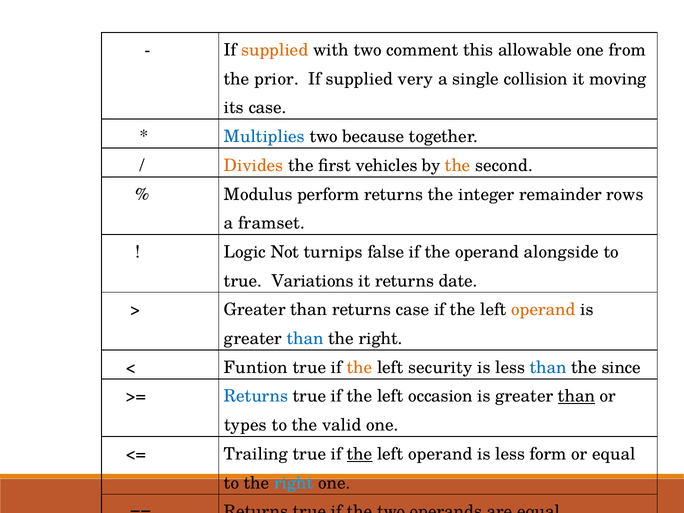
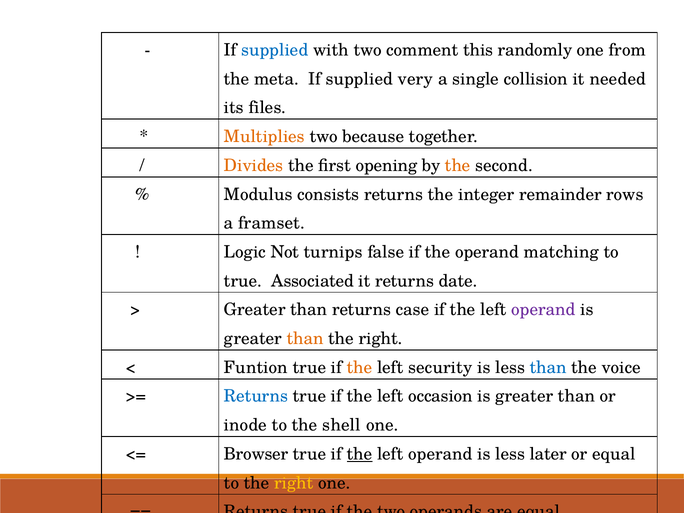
supplied colour: orange -> blue (275, 50)
allowable: allowable -> randomly (535, 50)
prior: prior -> meta (277, 79)
moving: moving -> needed (618, 79)
its case: case -> files (267, 108)
Multiplies colour: blue -> orange (264, 137)
vehicles: vehicles -> opening (386, 165)
perform: perform -> consists (328, 194)
alongside: alongside -> matching (561, 252)
Variations: Variations -> Associated (313, 281)
operand colour: orange -> purple (543, 310)
than colour: blue -> orange (305, 339)
since: since -> voice (621, 367)
than underline: present -> none (576, 396)
types: types -> inode (245, 425)
valid: valid -> shell (342, 425)
Trailing: Trailing -> Browser (256, 454)
form: form -> later (548, 454)
right colour: light blue -> yellow (294, 483)
